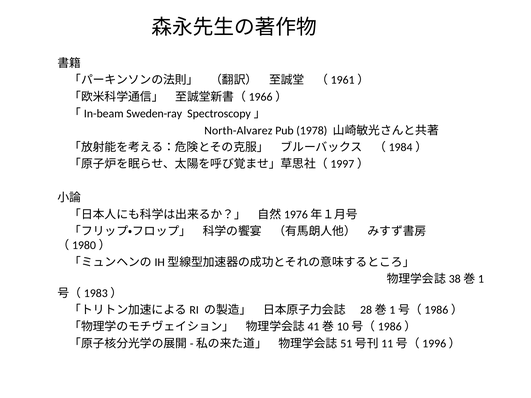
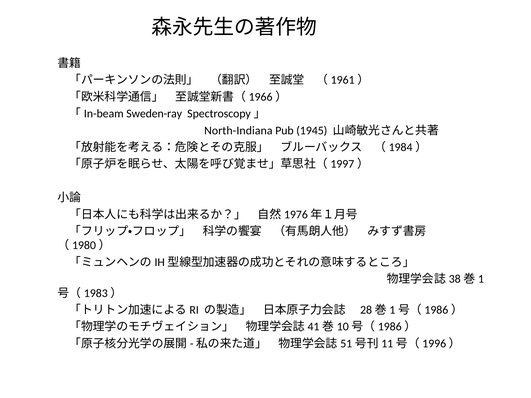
North-Alvarez: North-Alvarez -> North-Indiana (238, 131)
1978: 1978 -> 1945 (312, 131)
